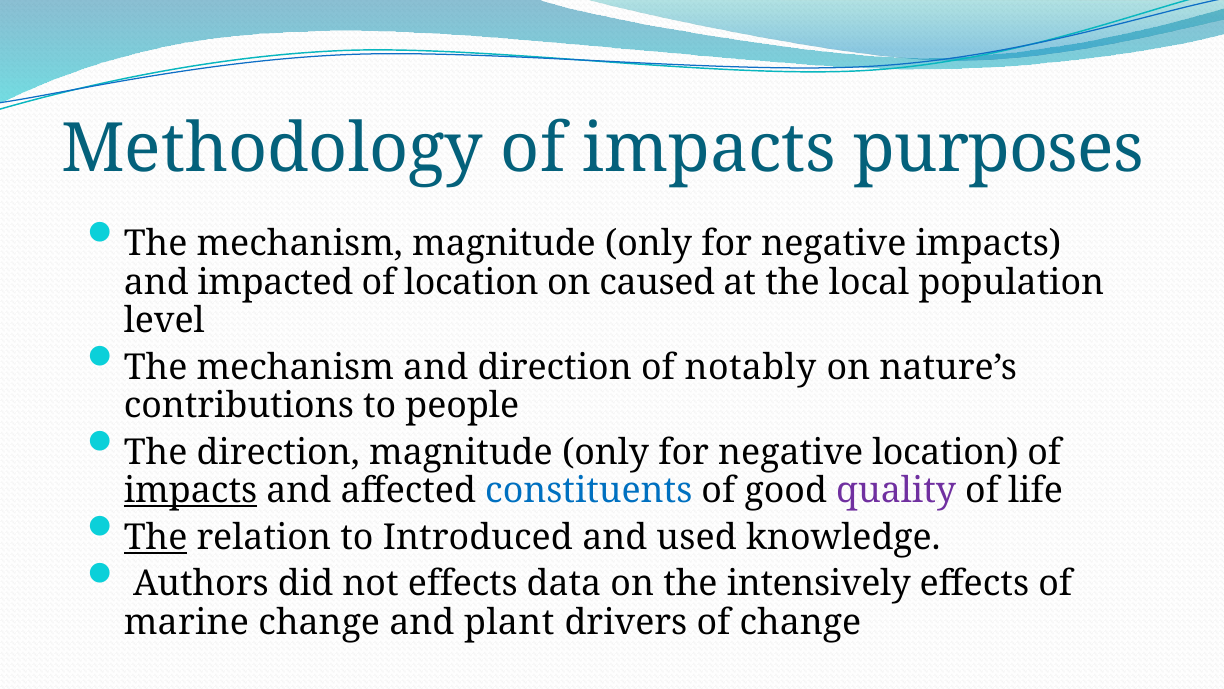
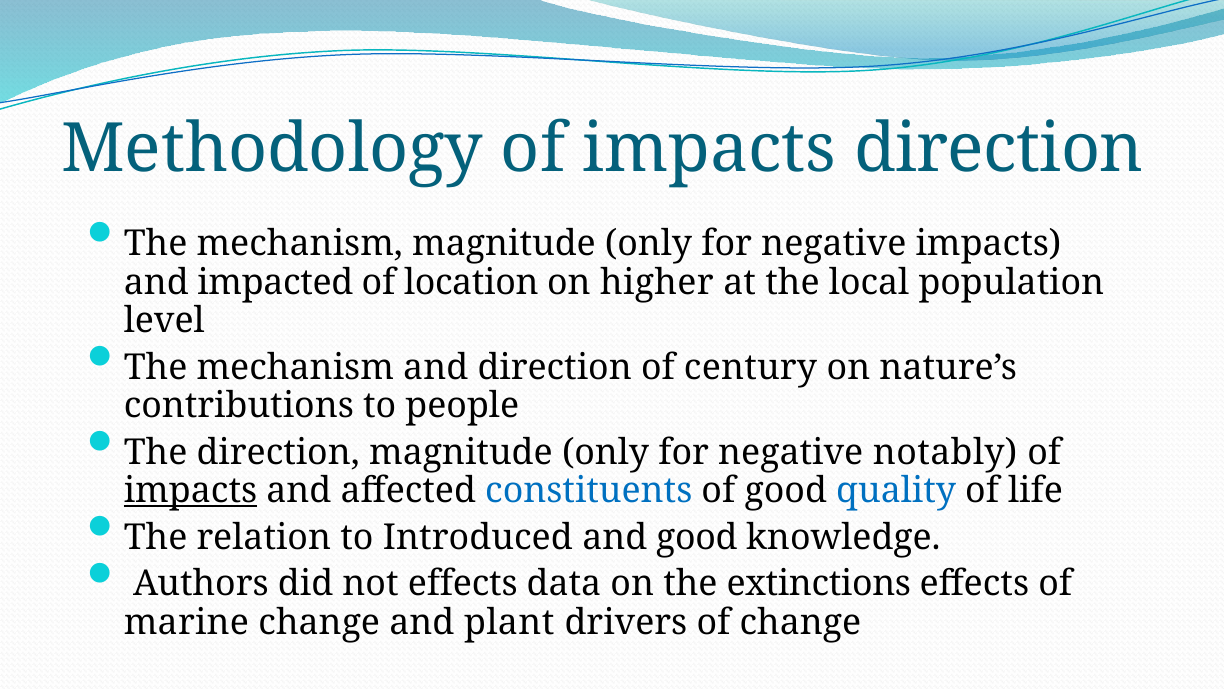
impacts purposes: purposes -> direction (999, 149)
caused: caused -> higher (657, 282)
notably: notably -> century (751, 367)
negative location: location -> notably (945, 452)
quality colour: purple -> blue (896, 491)
The underline: present -> none (156, 537)
and used: used -> good (697, 537)
intensively: intensively -> extinctions (819, 584)
